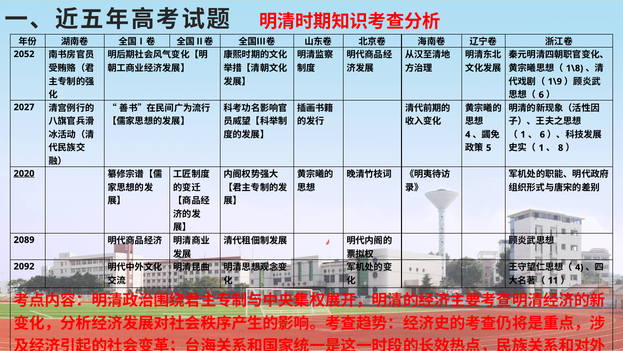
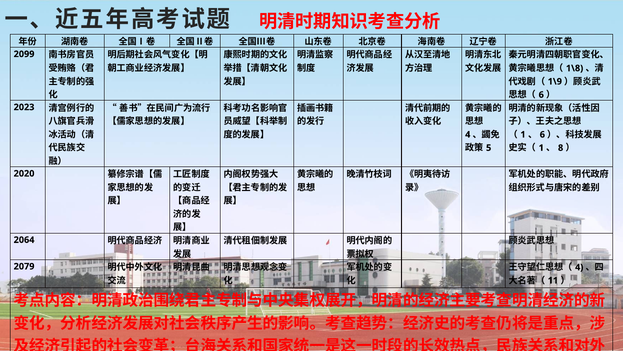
2052: 2052 -> 2099 (24, 54)
2027: 2027 -> 2023 (24, 107)
2020 underline: present -> none (24, 173)
2089: 2089 -> 2064 (24, 240)
2092: 2092 -> 2079 (24, 266)
